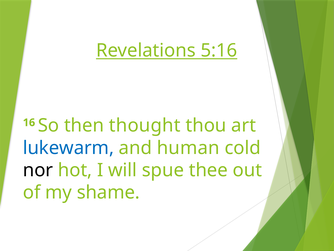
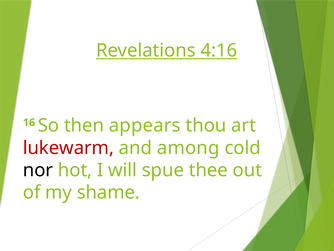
5:16: 5:16 -> 4:16 (219, 50)
thought: thought -> appears (145, 125)
lukewarm colour: blue -> red (68, 148)
human: human -> among (188, 148)
